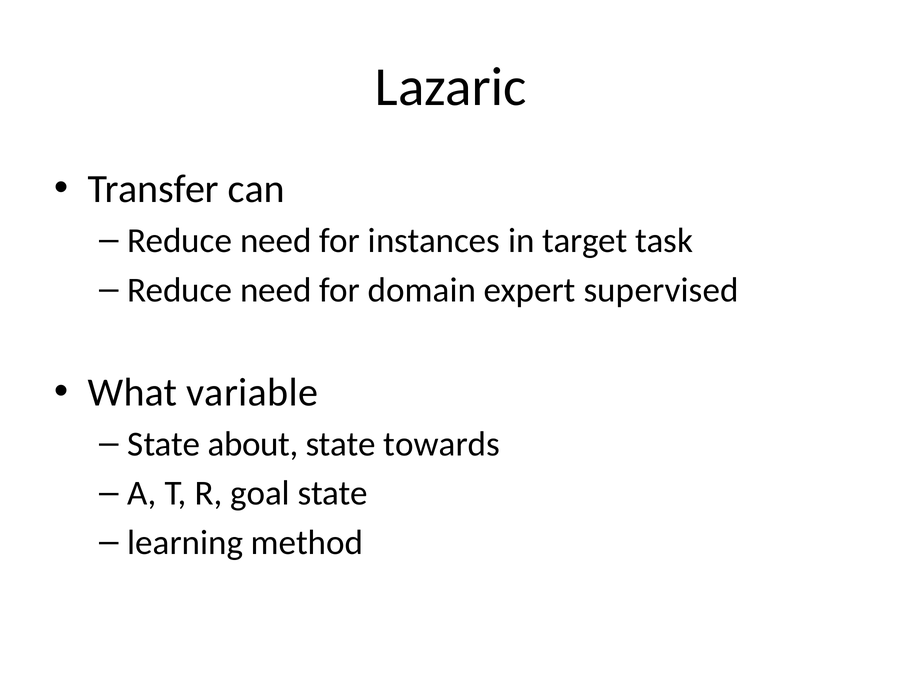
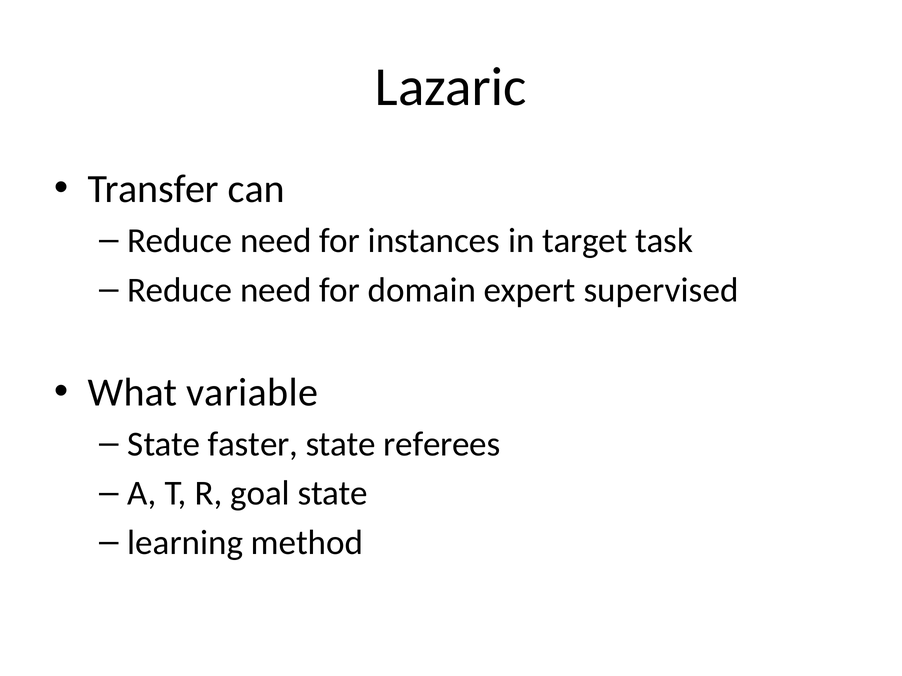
about: about -> faster (253, 445)
towards: towards -> referees (442, 445)
